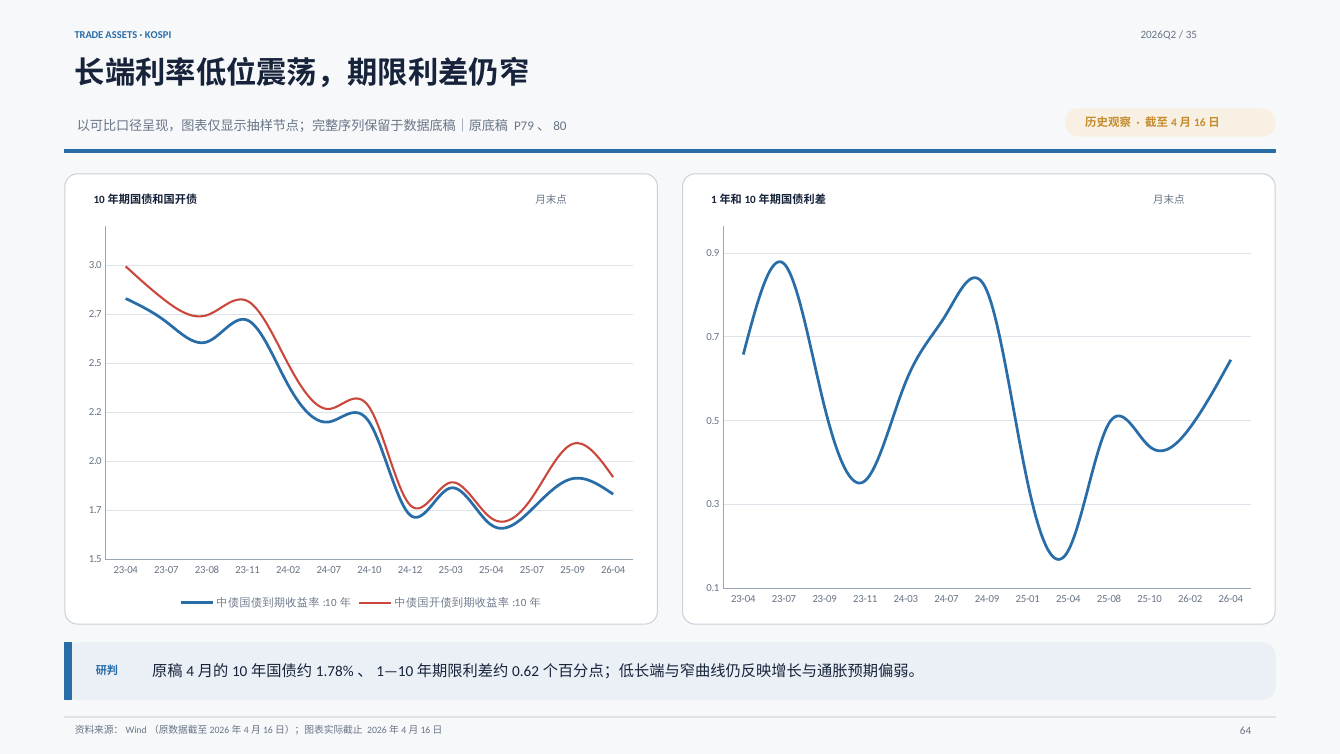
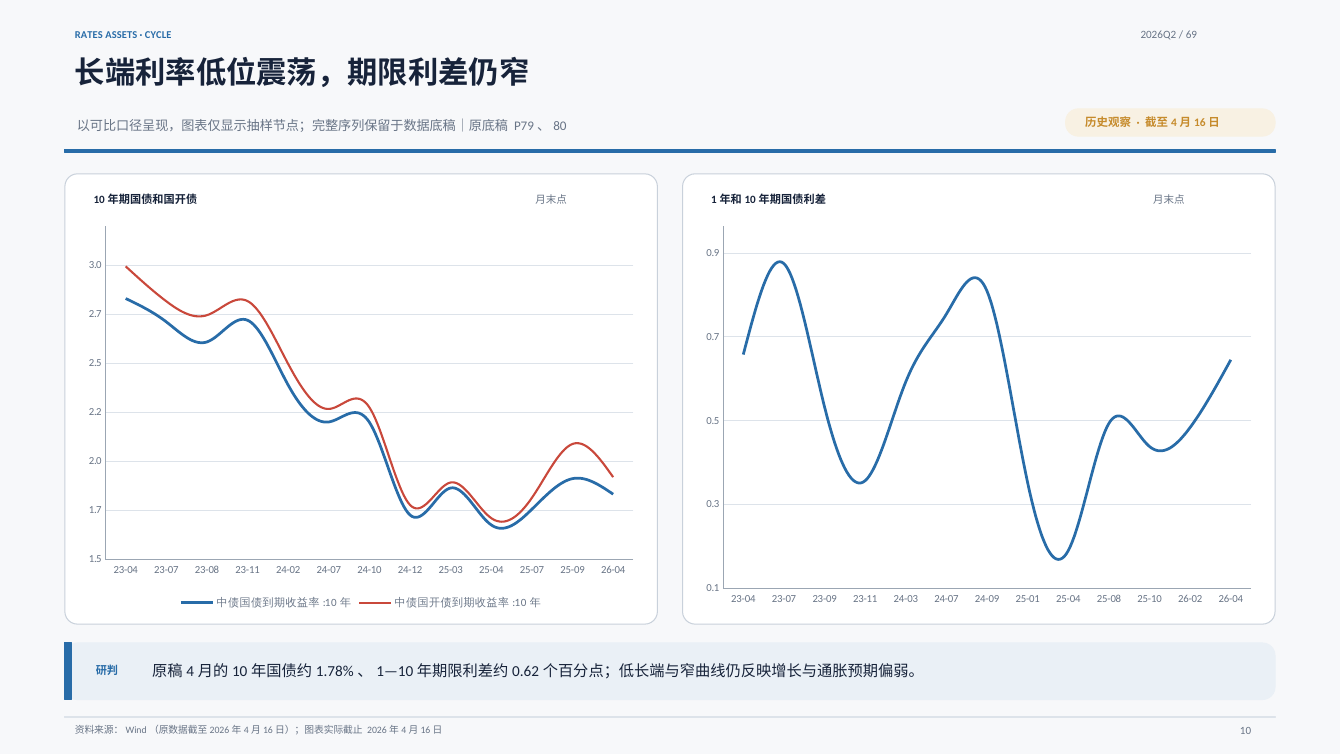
TRADE: TRADE -> RATES (89, 35)
KOSPI: KOSPI -> CYCLE (158, 35)
35: 35 -> 69 (1191, 35)
64: 64 -> 10 (1246, 731)
